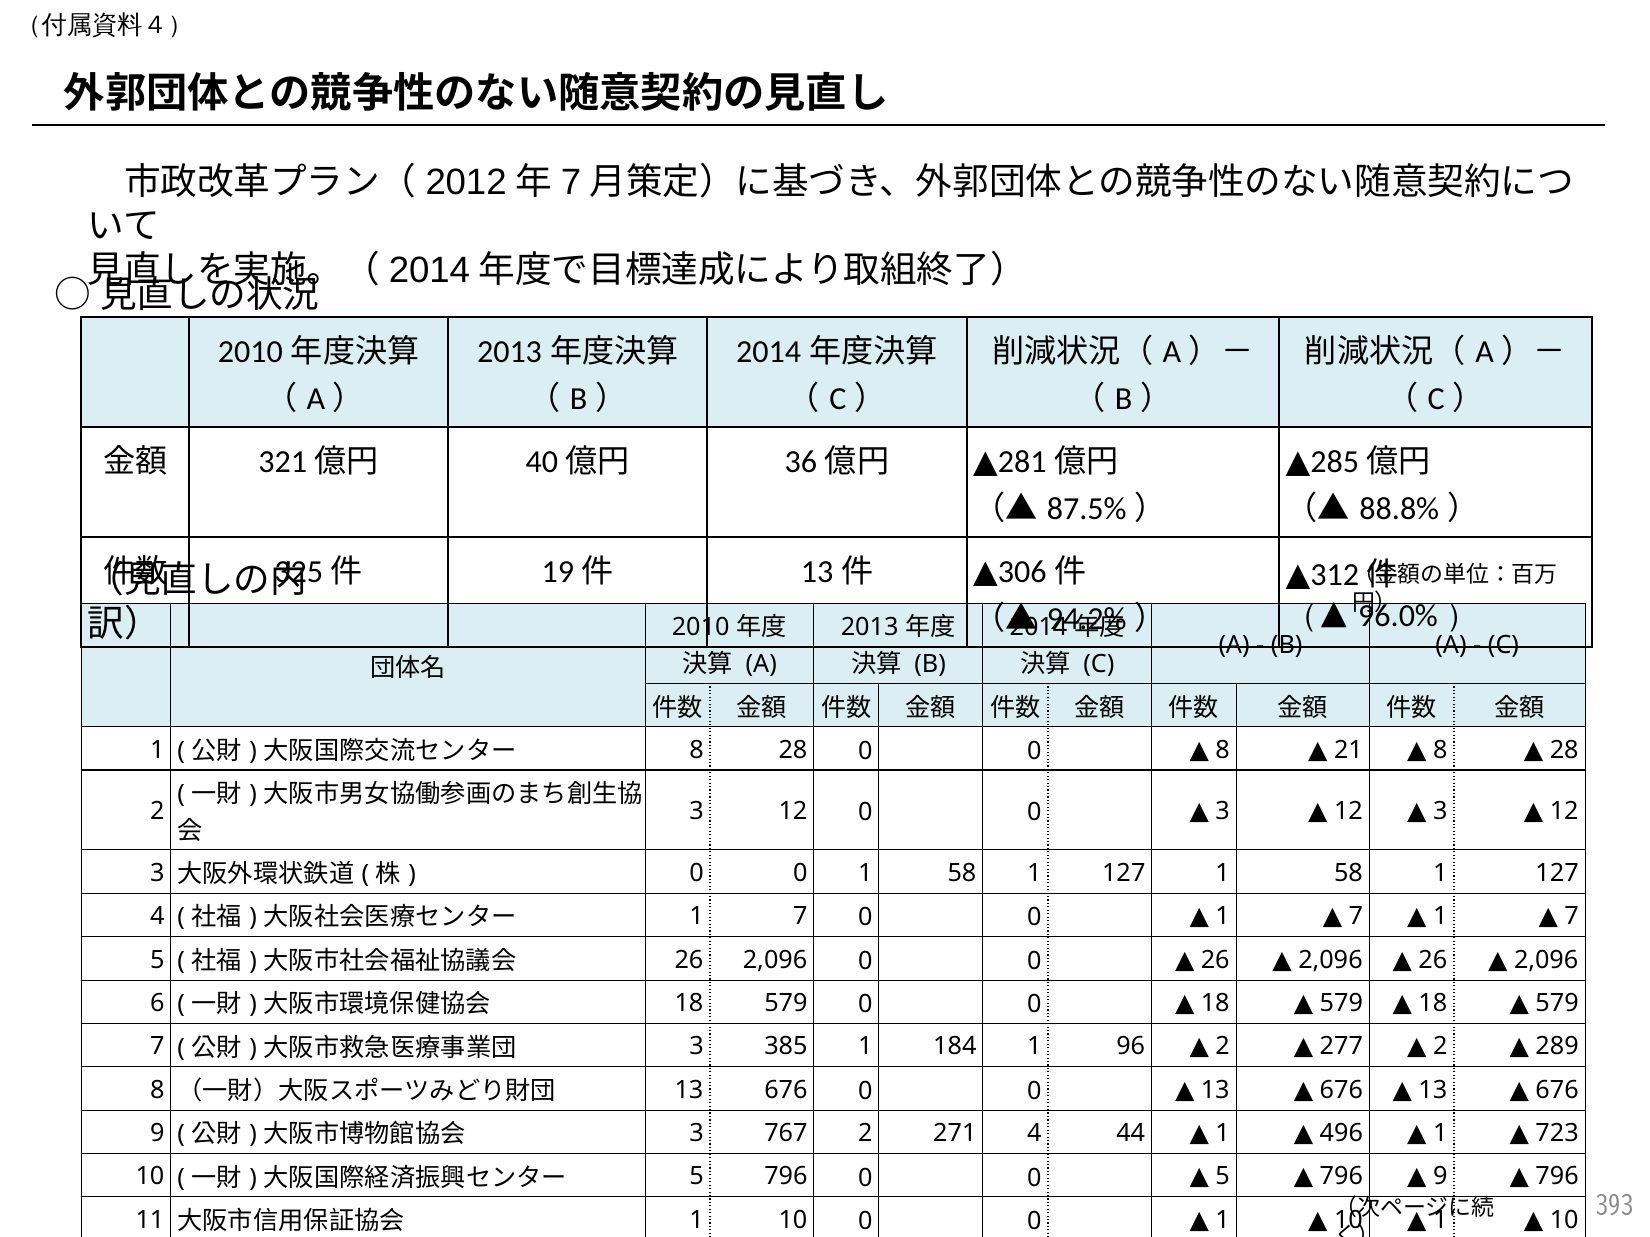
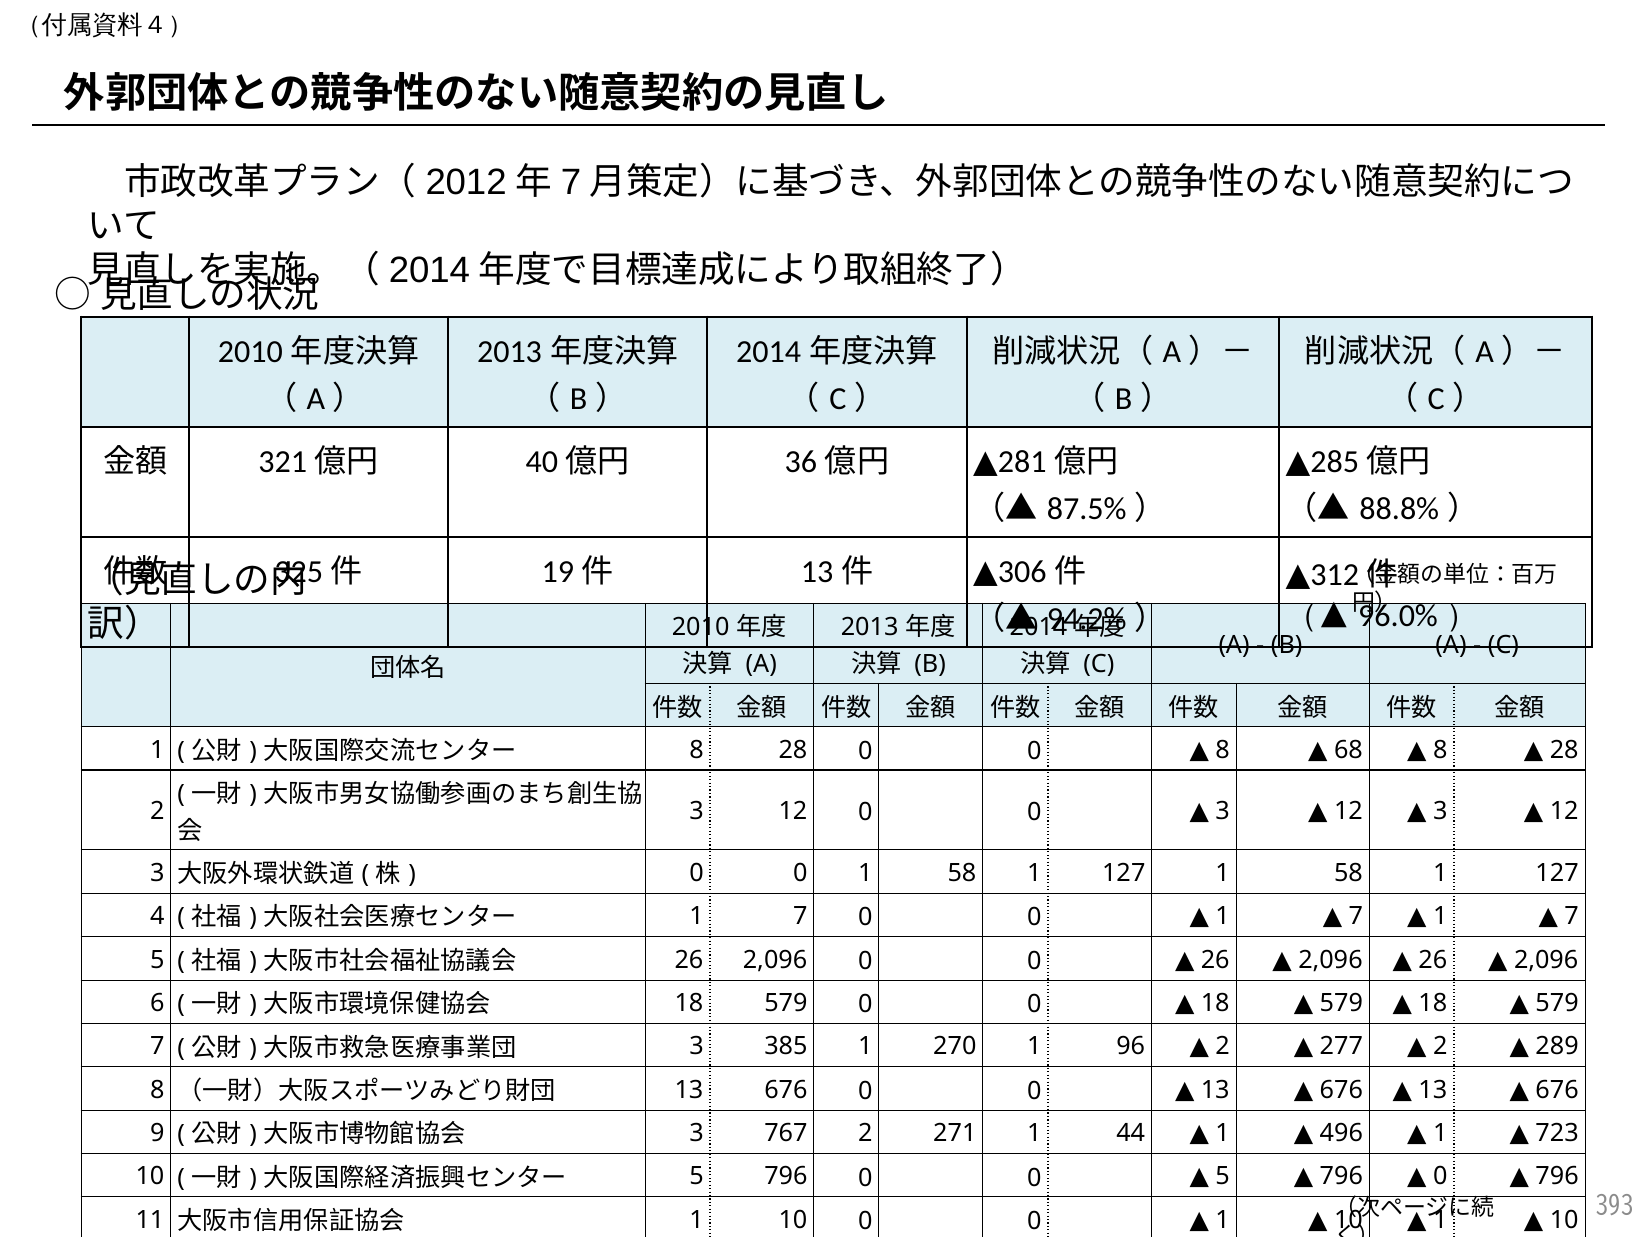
21: 21 -> 68 (1348, 750)
184: 184 -> 270 (955, 1047)
271 4: 4 -> 1 (1034, 1134)
9: 9 -> 0 (1440, 1177)
